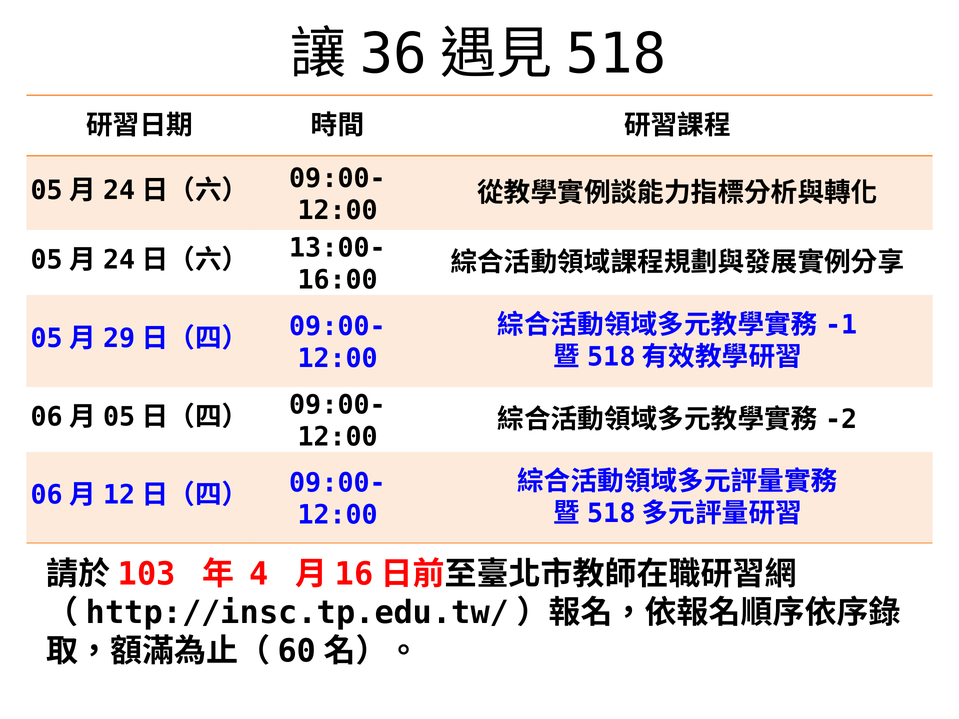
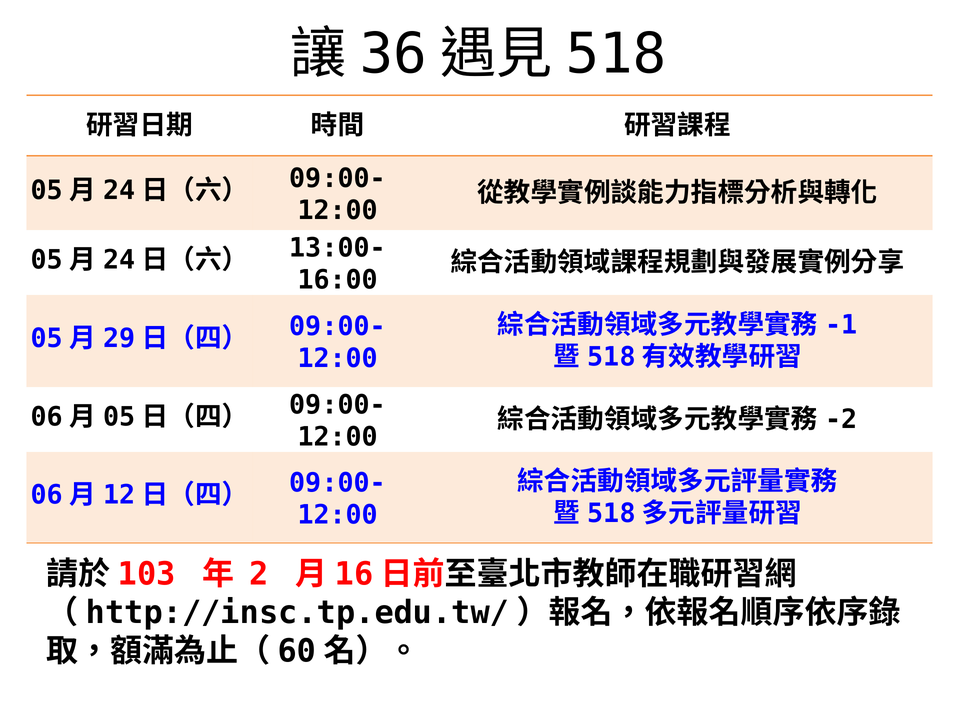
4: 4 -> 2 (259, 575)
